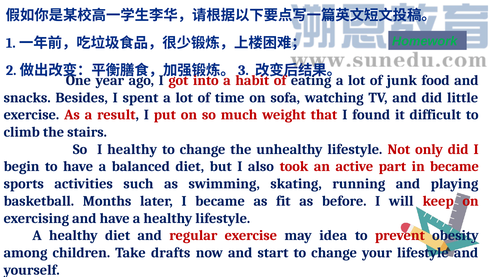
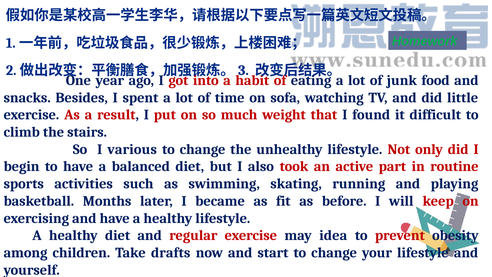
I healthy: healthy -> various (132, 149)
in became: became -> routine (454, 166)
